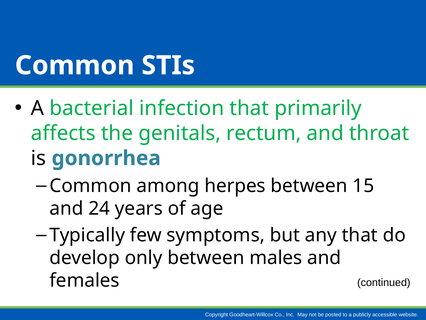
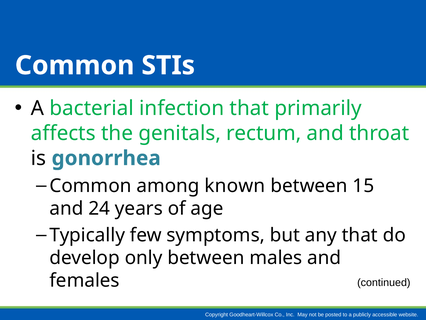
herpes: herpes -> known (235, 185)
